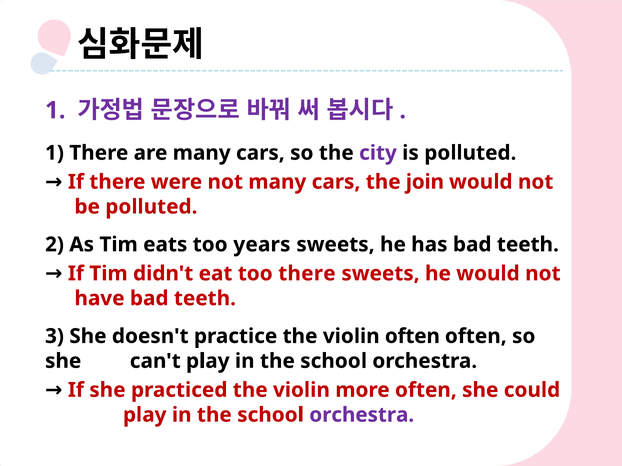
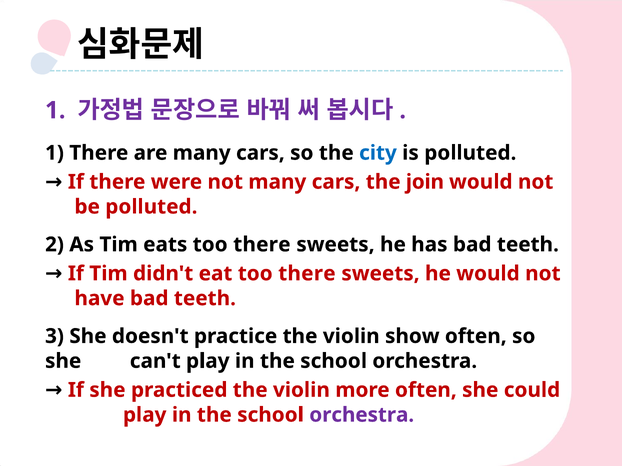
city colour: purple -> blue (378, 153)
eats too years: years -> there (262, 245)
violin often: often -> show (412, 337)
